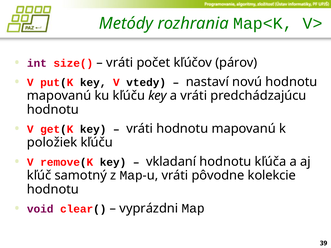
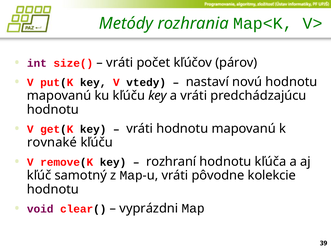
položiek: položiek -> rovnaké (52, 143)
vkladaní: vkladaní -> rozhraní (171, 162)
